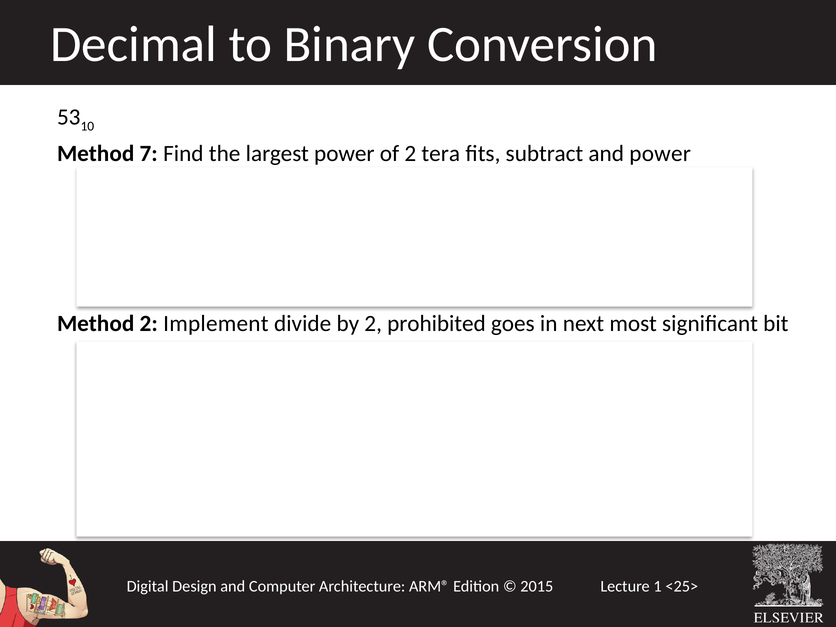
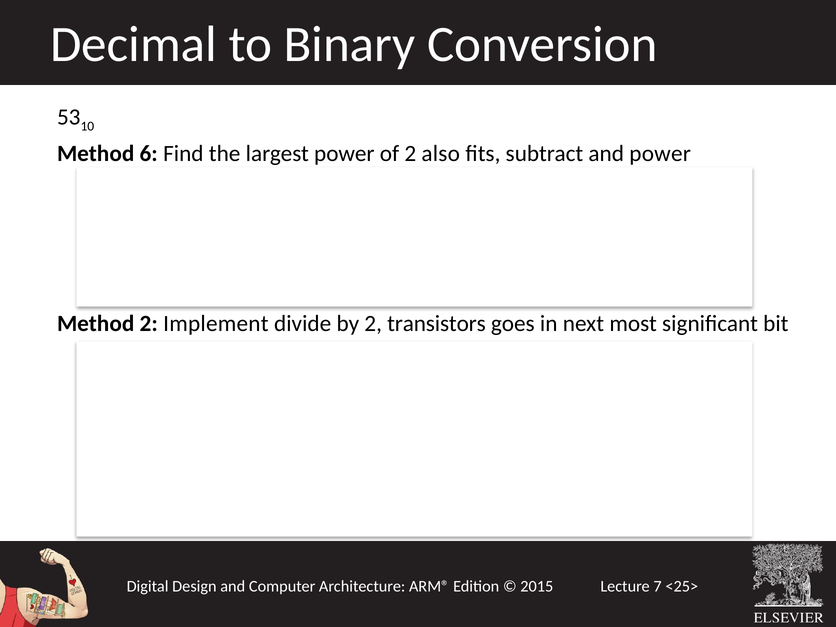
Method 7: 7 -> 6 (149, 154)
tera: tera -> also (441, 154)
prohibited: prohibited -> transistors (436, 324)
1: 1 -> 7 (658, 586)
